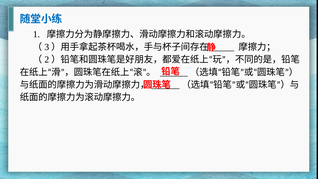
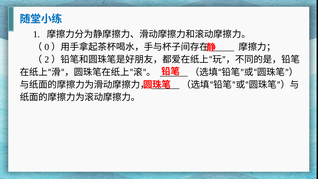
3: 3 -> 0 (47, 47)
